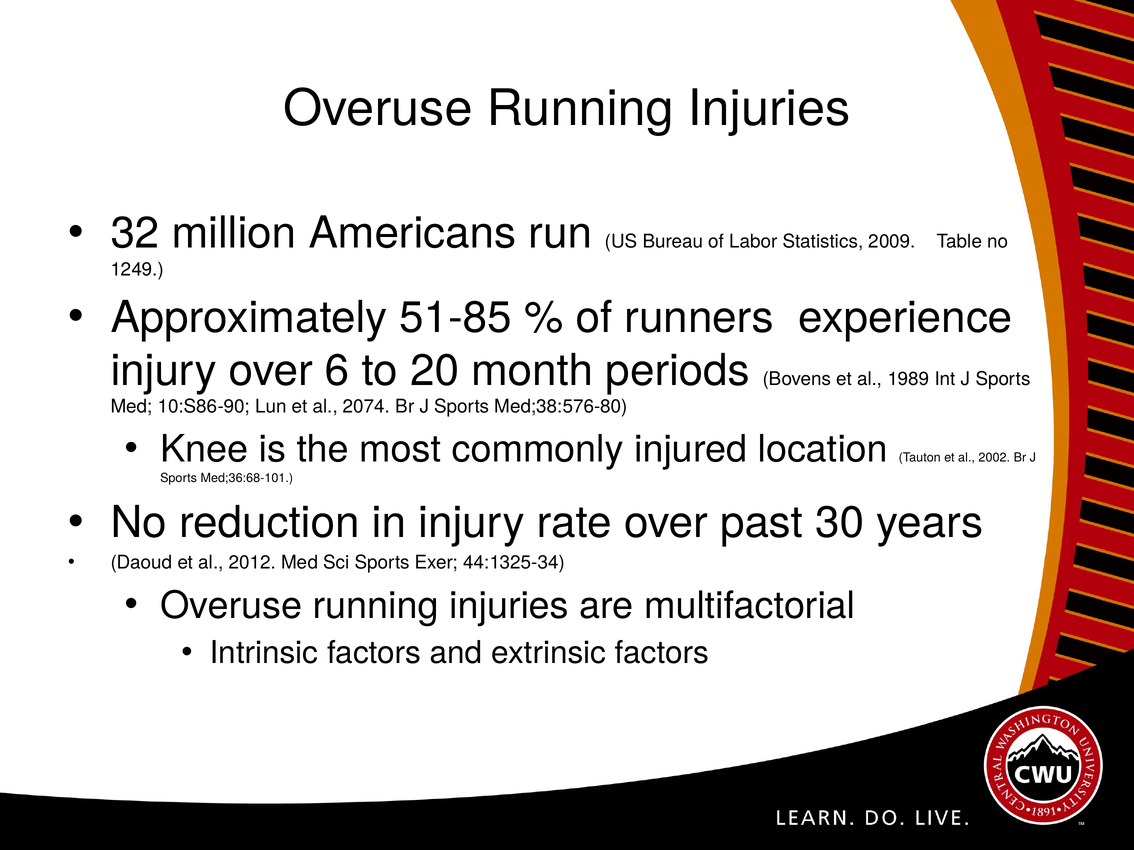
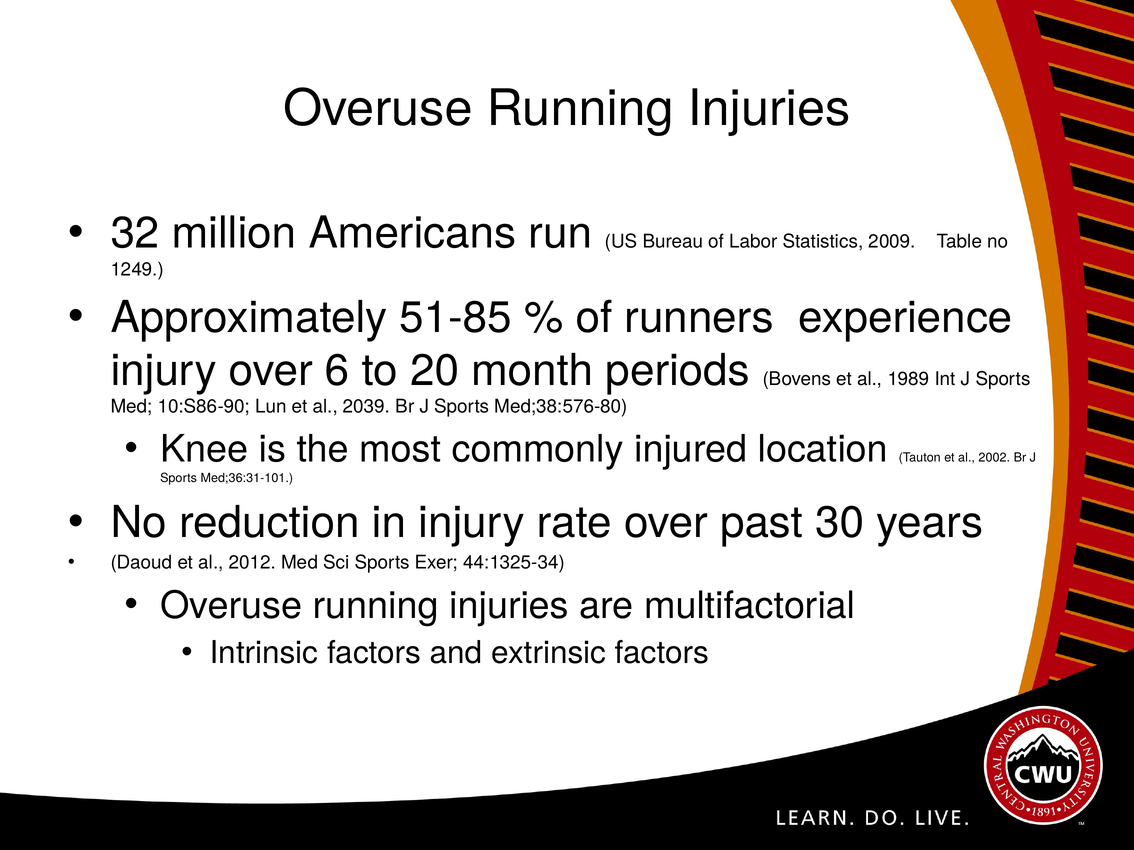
2074: 2074 -> 2039 (367, 407)
Med;36:68-101: Med;36:68-101 -> Med;36:31-101 (247, 478)
